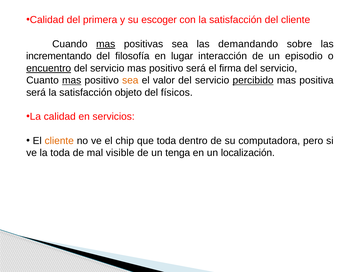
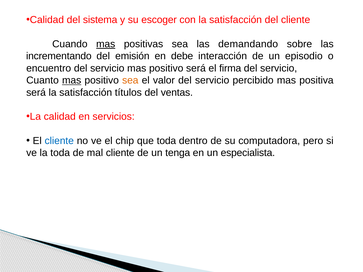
primera: primera -> sistema (100, 20)
filosofía: filosofía -> emisión (132, 56)
lugar: lugar -> debe (182, 56)
encuentro underline: present -> none (49, 68)
percibido underline: present -> none (253, 80)
objeto: objeto -> títulos (128, 93)
físicos: físicos -> ventas (177, 93)
cliente colour: orange -> blue (59, 141)
mal visible: visible -> cliente (120, 153)
localización: localización -> especialista (248, 153)
